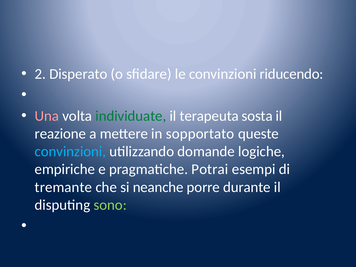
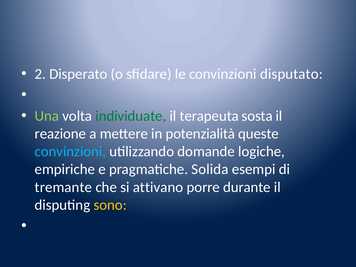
riducendo: riducendo -> disputato (291, 74)
Una colour: pink -> light green (47, 116)
sopportato: sopportato -> potenzialità (200, 134)
Potrai: Potrai -> Solida (210, 169)
neanche: neanche -> attivano (158, 187)
sono colour: light green -> yellow (110, 205)
